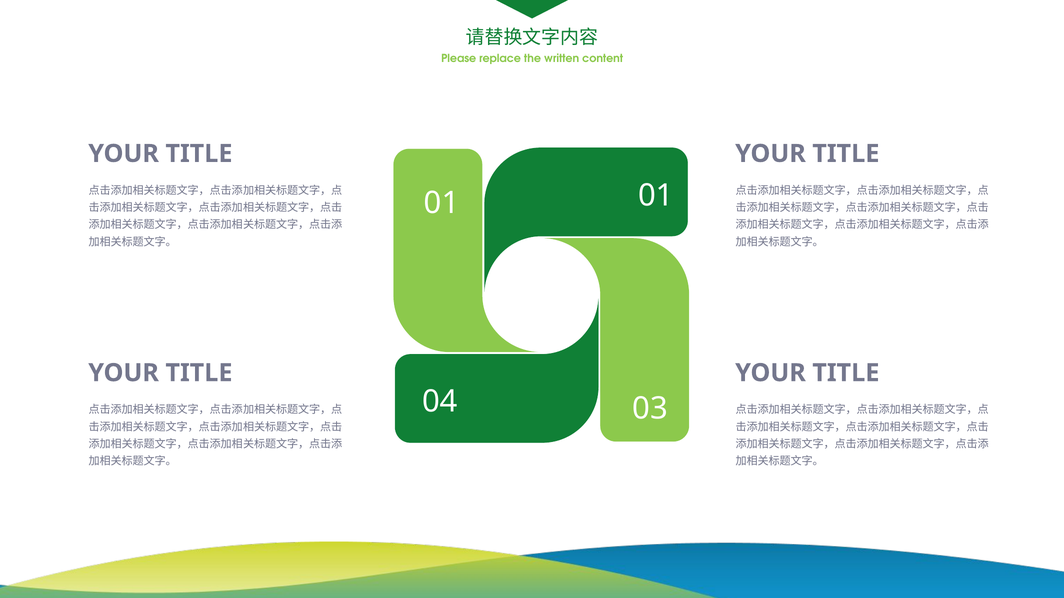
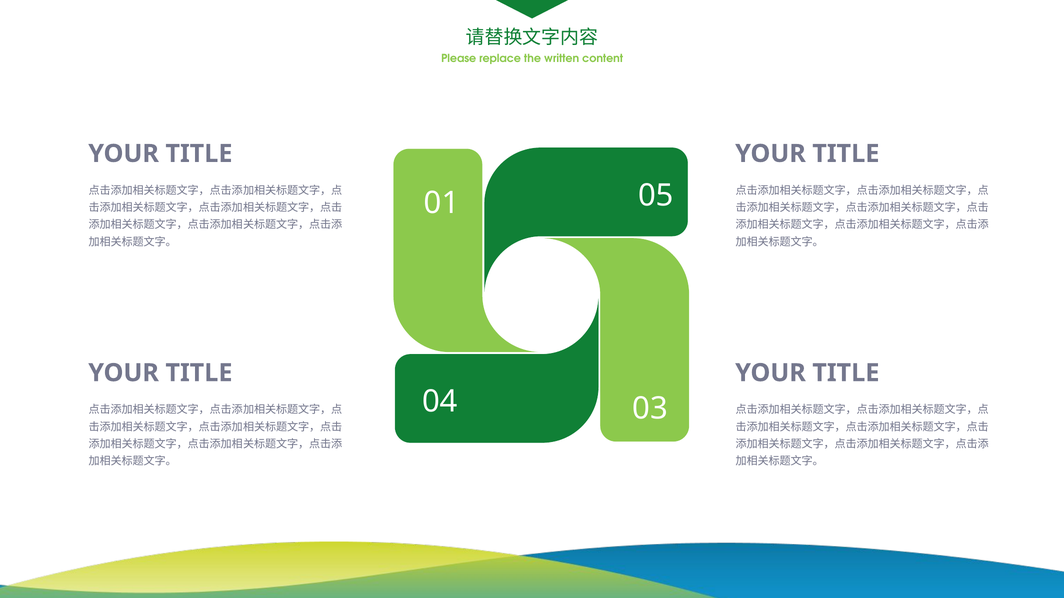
01 01: 01 -> 05 (656, 196)
